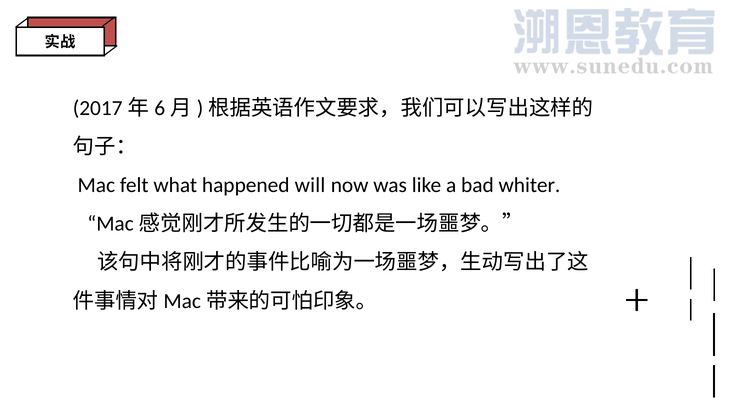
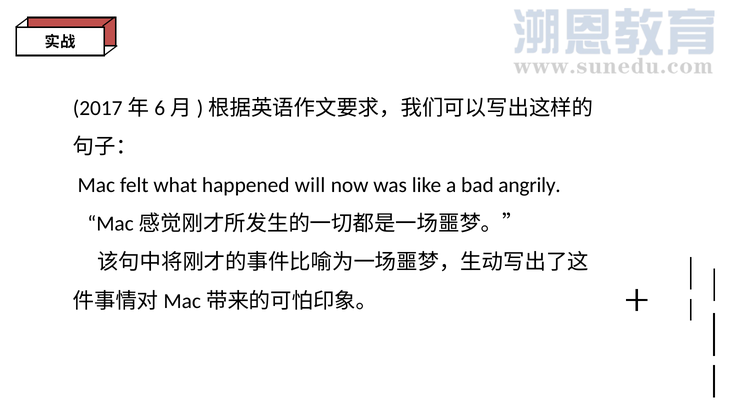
whiter: whiter -> angrily (530, 185)
